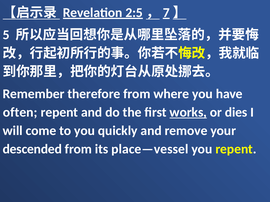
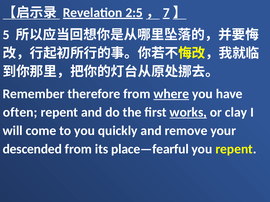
where underline: none -> present (171, 94)
dies: dies -> clay (236, 112)
place—vessel: place—vessel -> place—fearful (150, 149)
